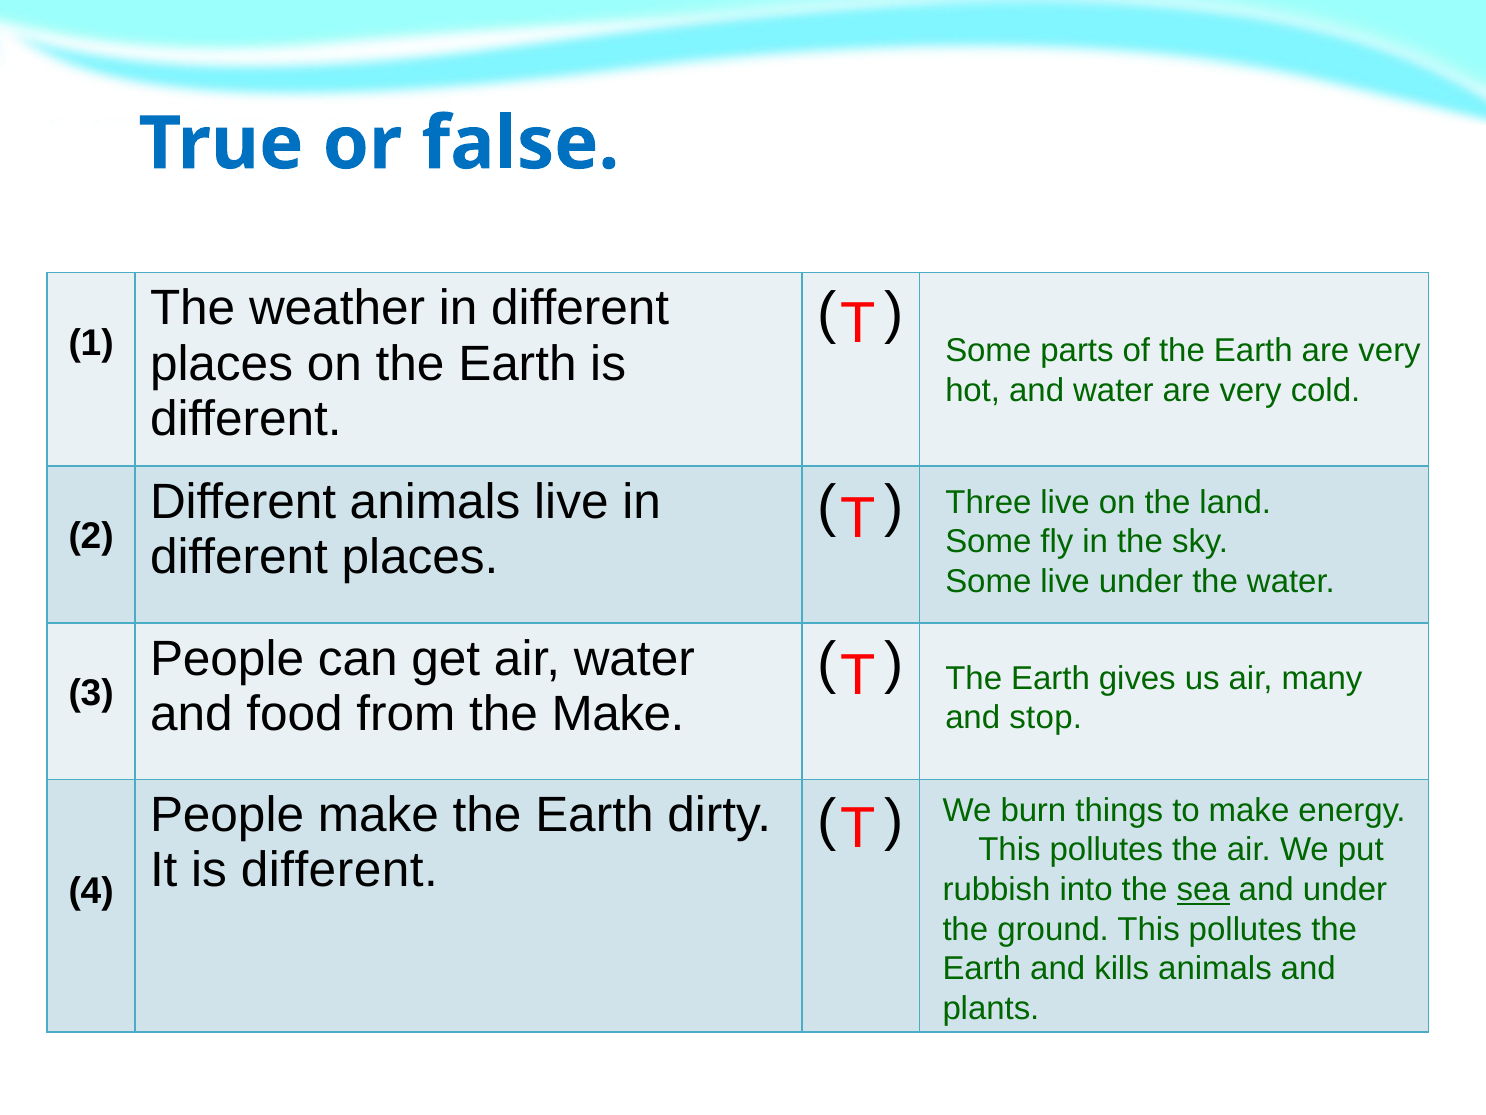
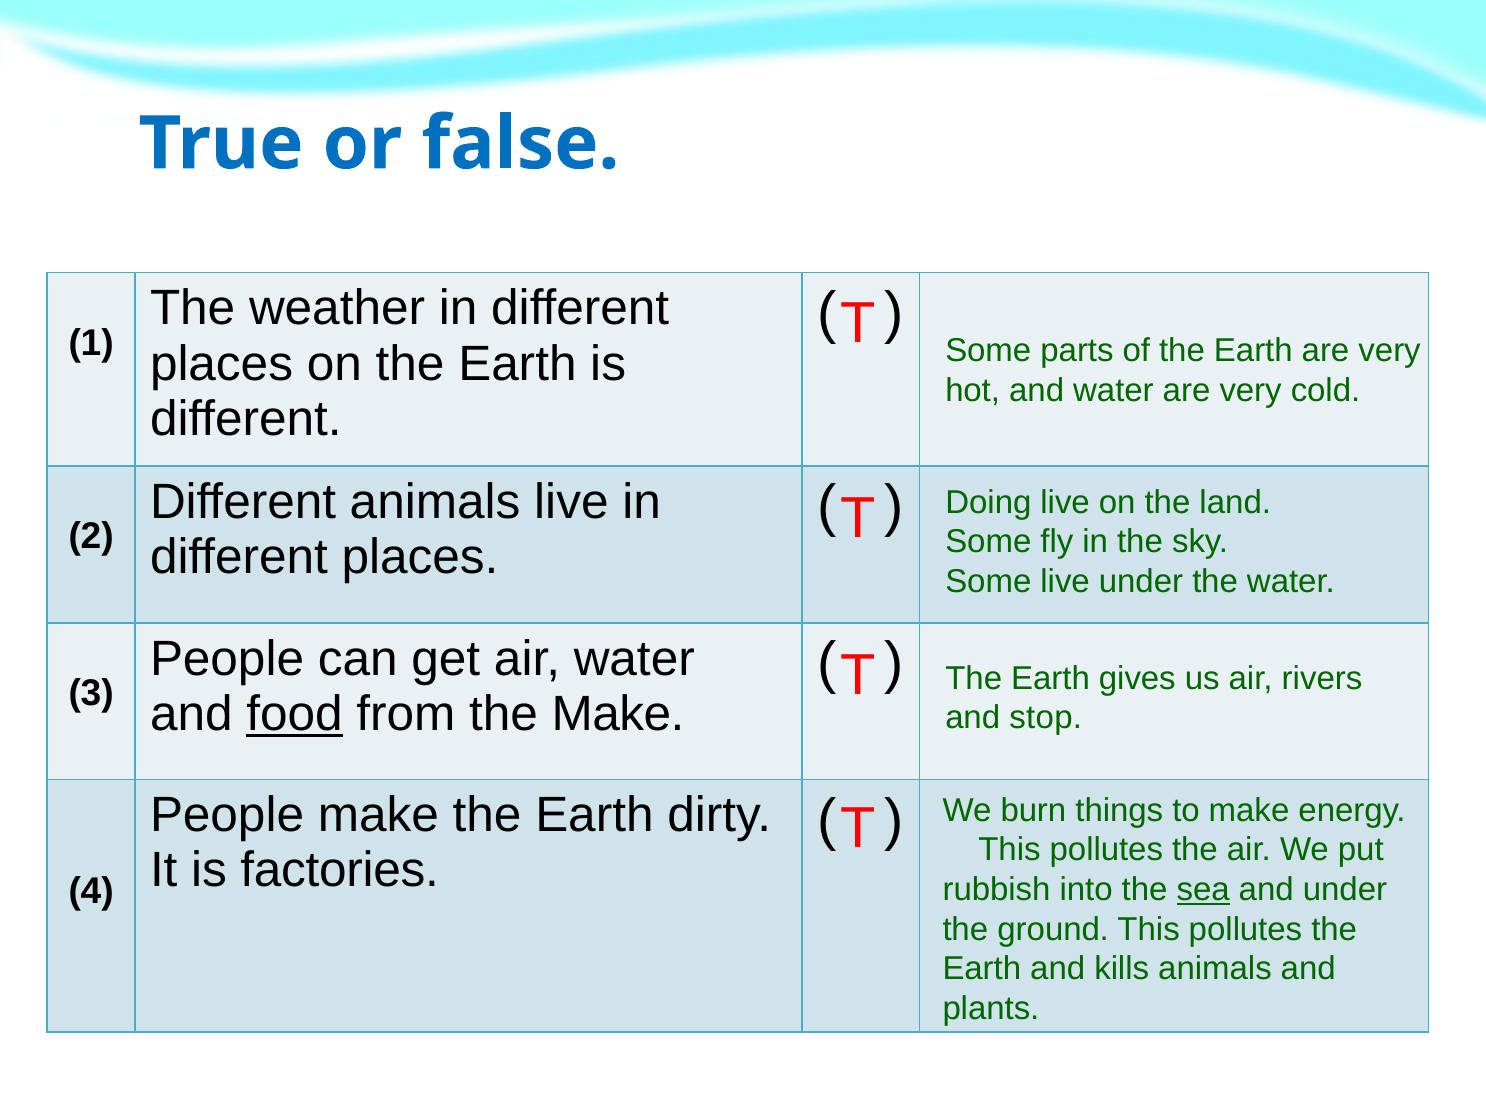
Three: Three -> Doing (988, 502)
many: many -> rivers (1322, 678)
food underline: none -> present (295, 714)
It is different: different -> factories (340, 870)
